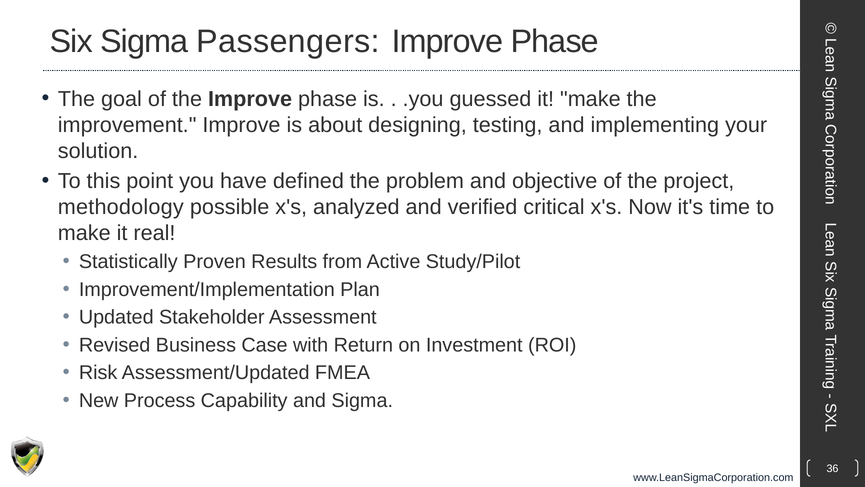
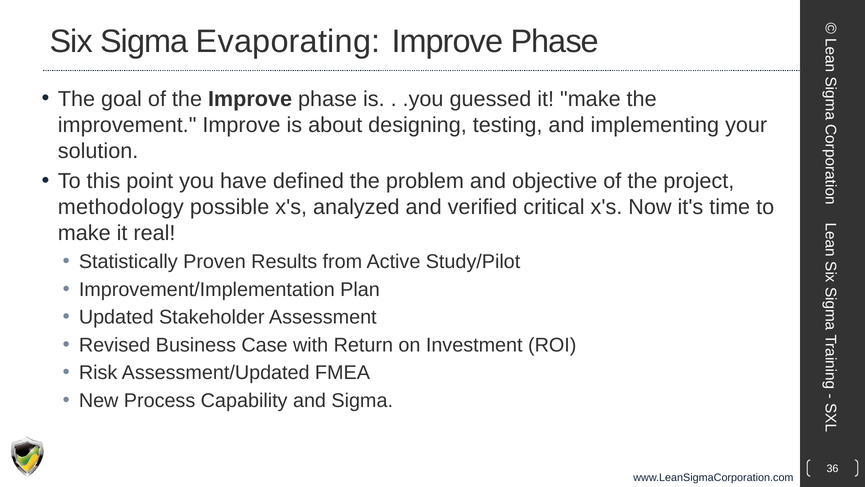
Passengers: Passengers -> Evaporating (288, 41)
